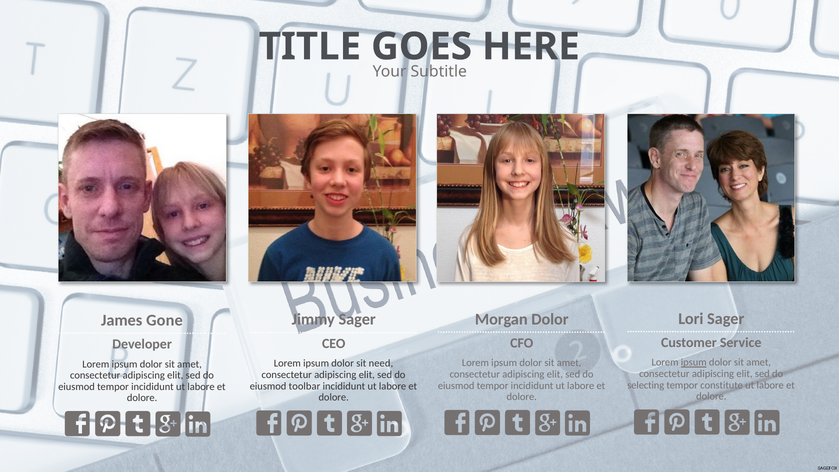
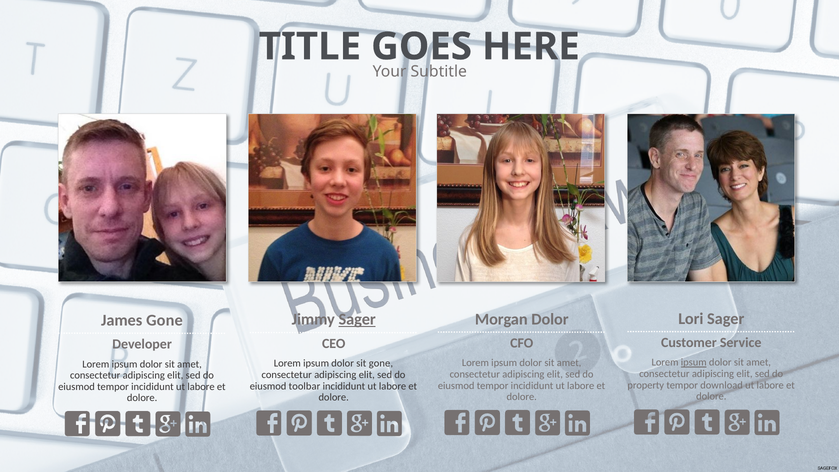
Sager underline: none -> present (357, 320)
sit need: need -> gone (381, 363)
selecting: selecting -> property (646, 385)
constitute: constitute -> download (722, 385)
